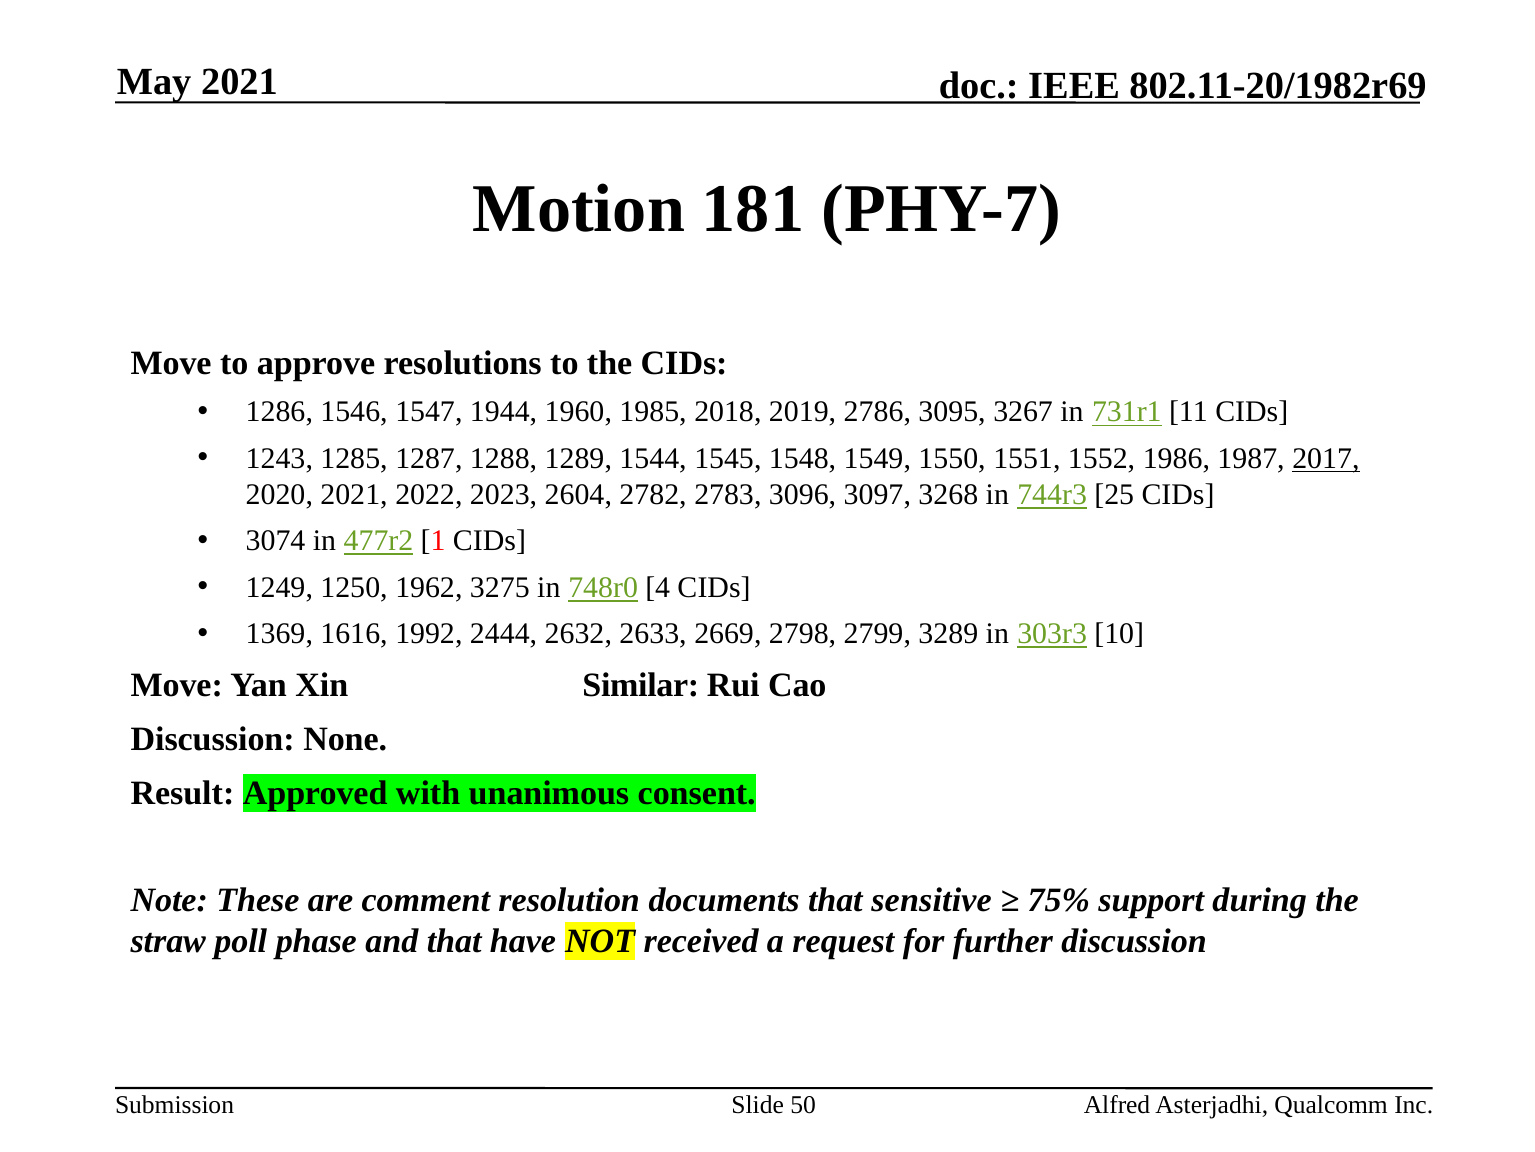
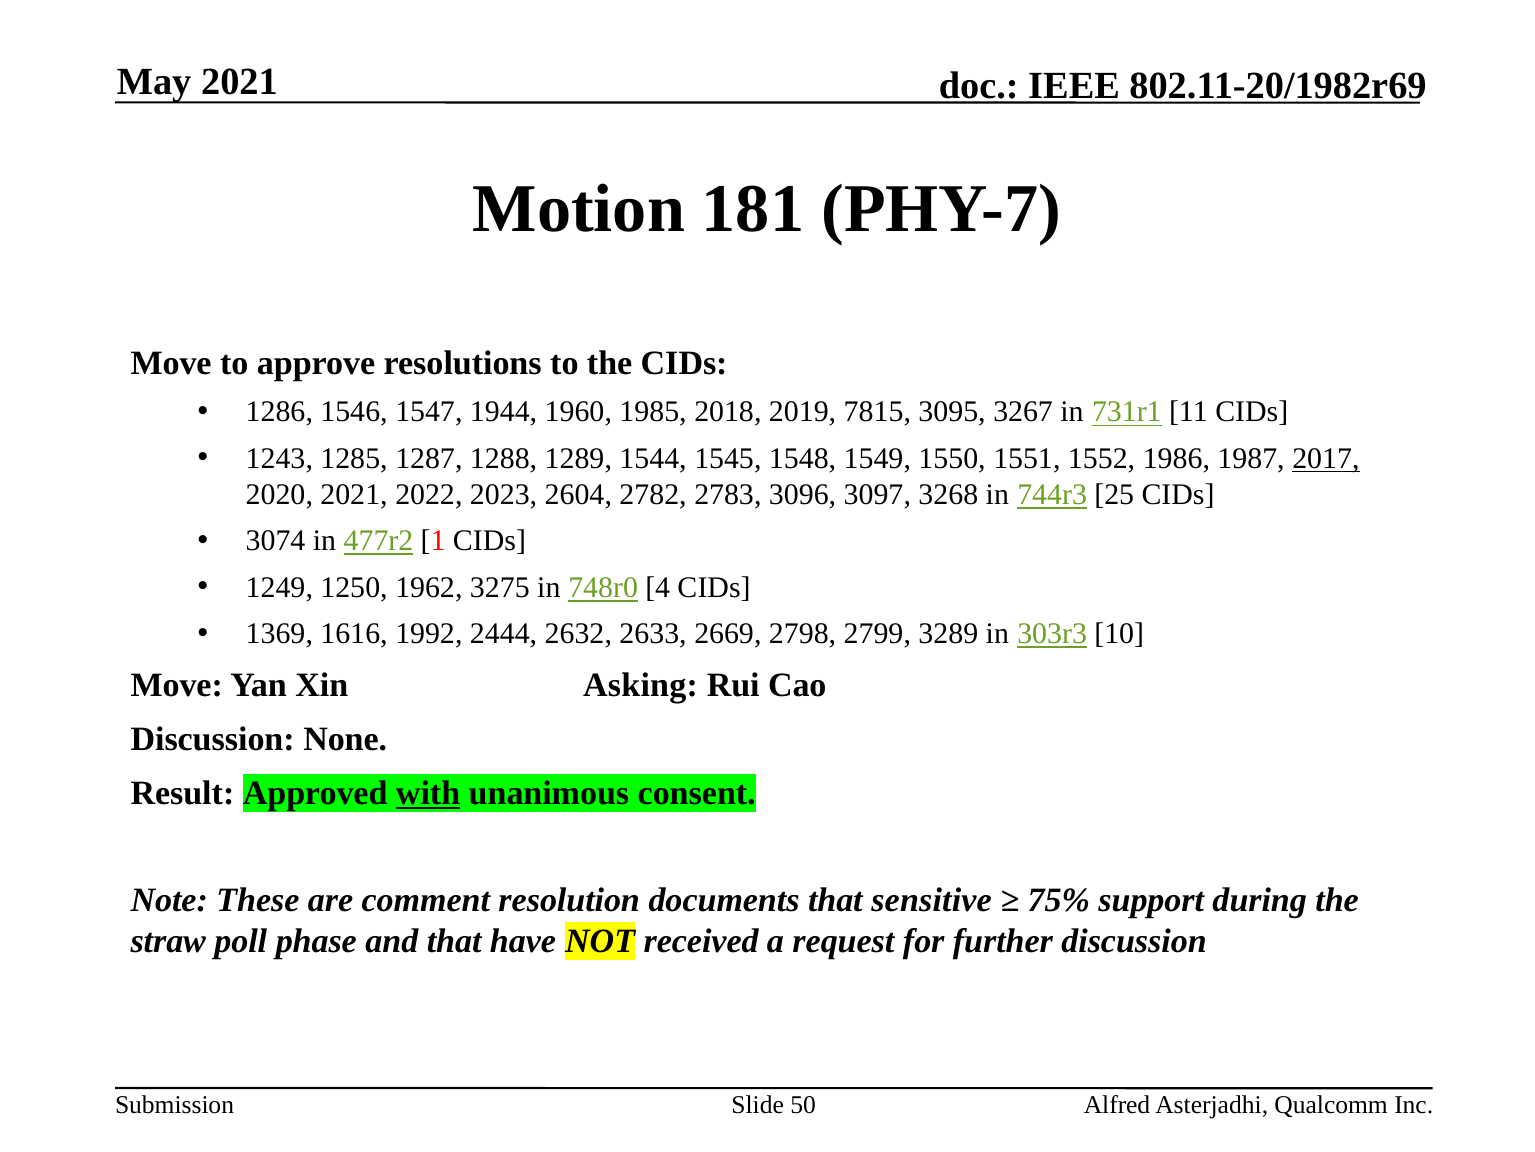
2786: 2786 -> 7815 (877, 412)
Similar: Similar -> Asking (641, 685)
with underline: none -> present (428, 793)
